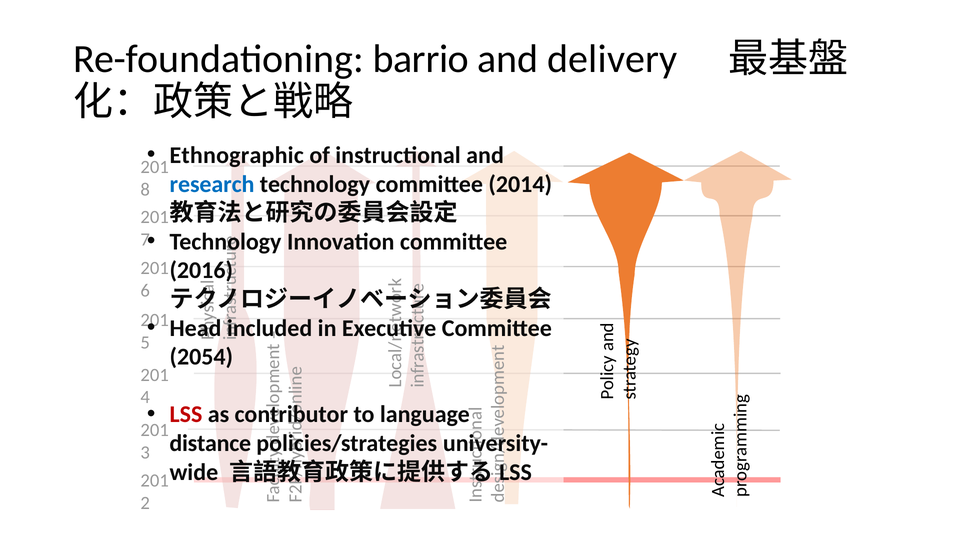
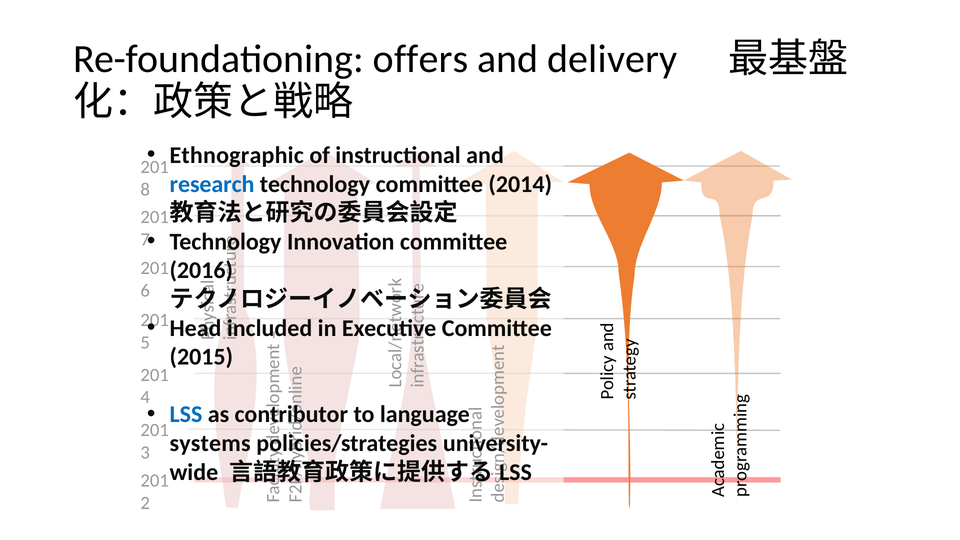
barrio: barrio -> offers (421, 59)
2054: 2054 -> 2015 (201, 357)
LSS colour: red -> blue (186, 415)
distance: distance -> systems (210, 443)
